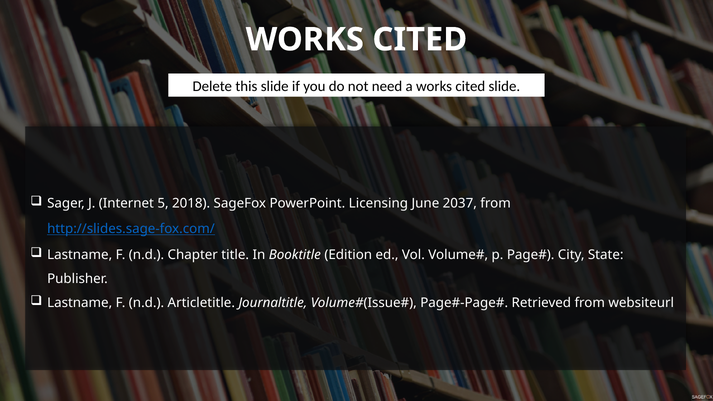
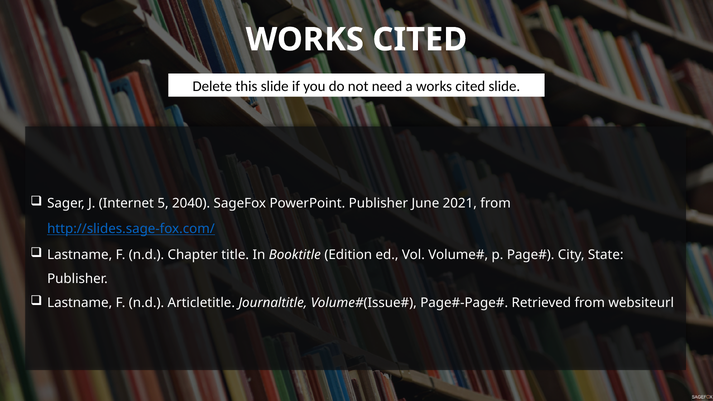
2018: 2018 -> 2040 (191, 203)
PowerPoint Licensing: Licensing -> Publisher (378, 203)
2037: 2037 -> 2021 (460, 203)
